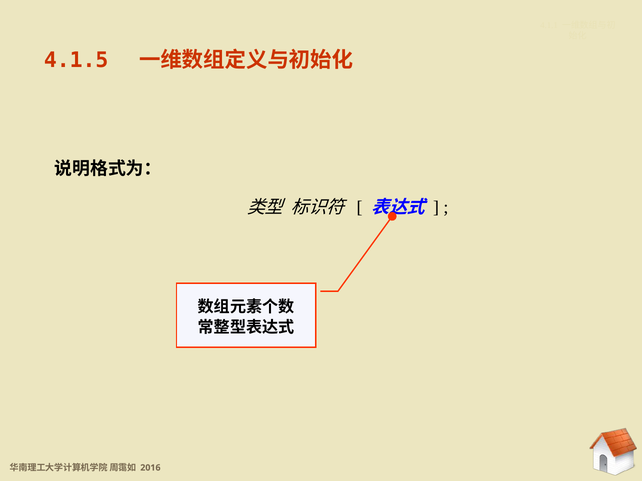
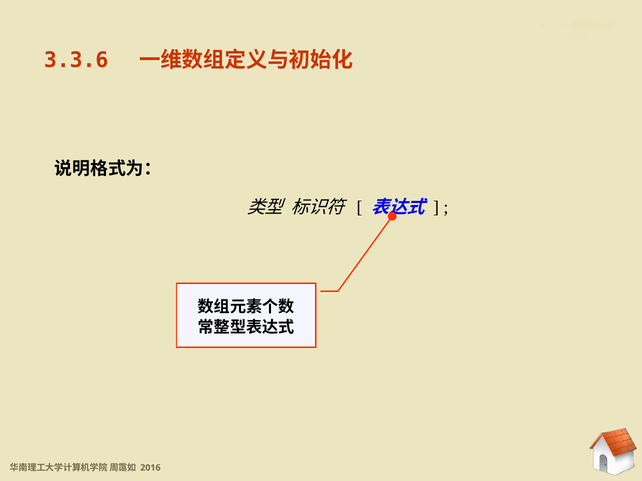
4.1.5: 4.1.5 -> 3.3.6 (76, 60)
